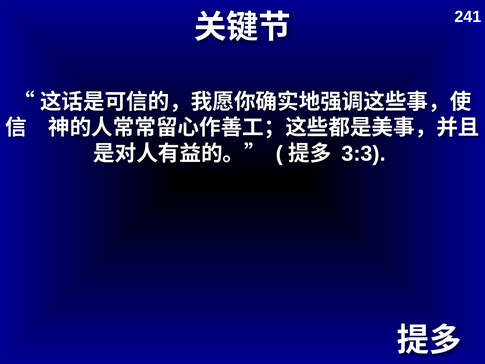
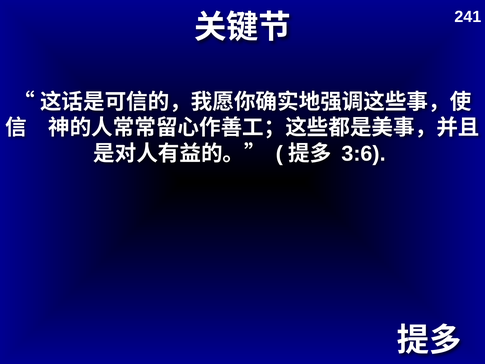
3:3: 3:3 -> 3:6 (364, 154)
